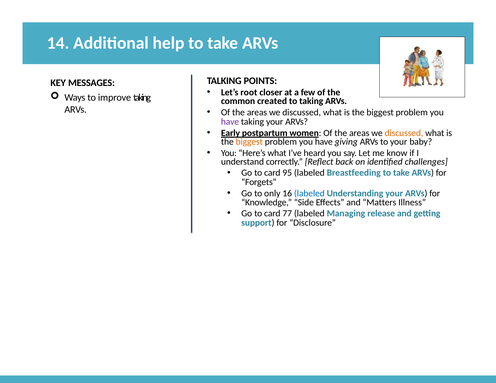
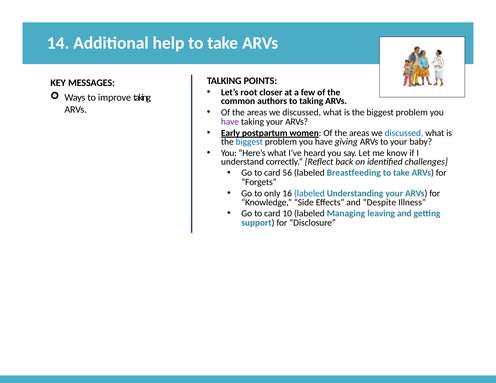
created: created -> authors (272, 101)
discussed colour: orange -> blue (404, 133)
biggest colour: orange -> blue (249, 142)
95: 95 -> 56 (287, 173)
Matters: Matters -> Despite (379, 202)
77: 77 -> 10 (287, 214)
release: release -> leaving (381, 214)
